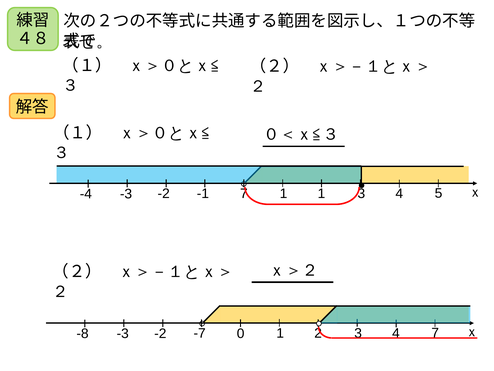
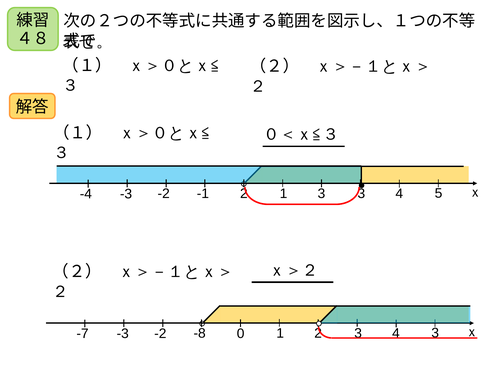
-1 7: 7 -> 2 (244, 193)
1 1: 1 -> 3 (321, 193)
-8: -8 -> -7 (83, 333)
-7: -7 -> -8 (200, 333)
4 7: 7 -> 3 (435, 332)
